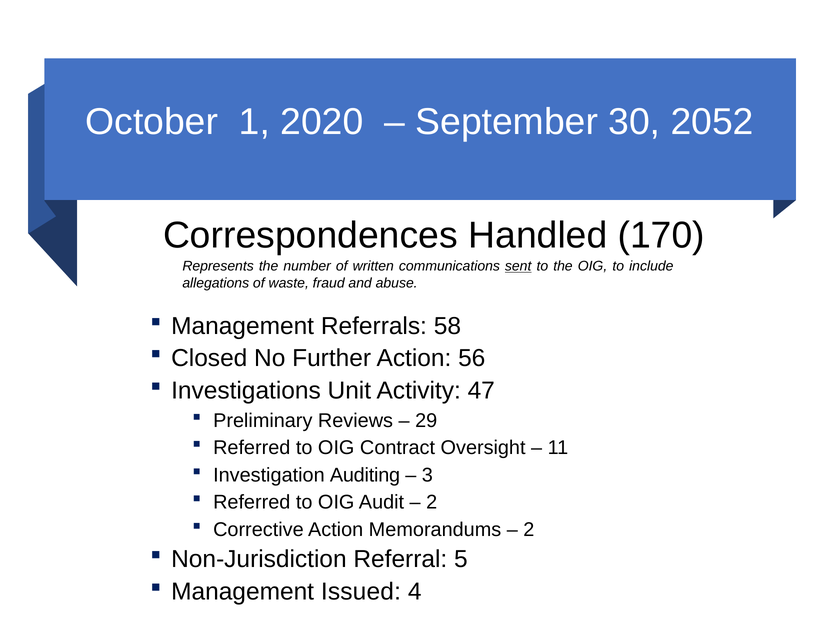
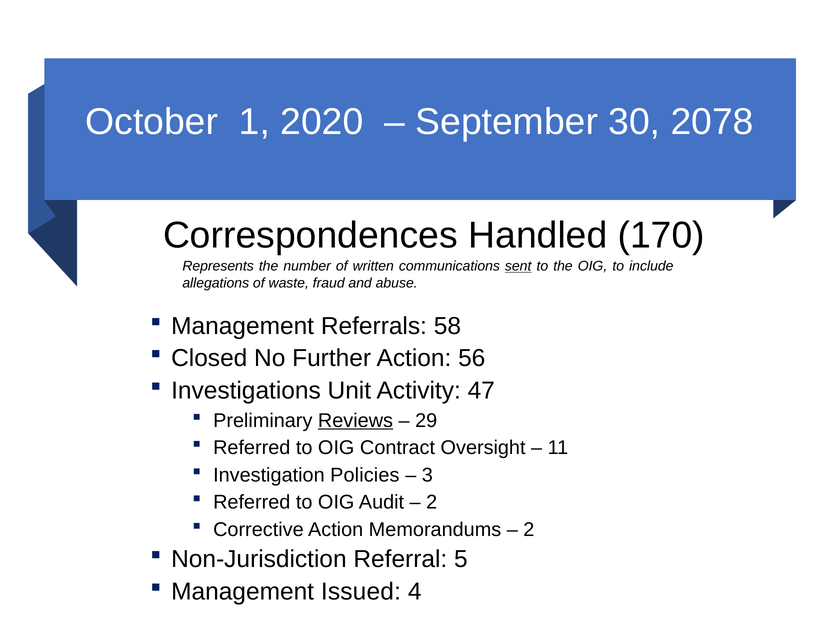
2052: 2052 -> 2078 (712, 122)
Reviews underline: none -> present (356, 420)
Auditing: Auditing -> Policies (365, 475)
